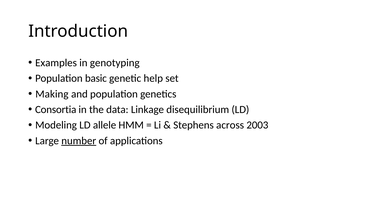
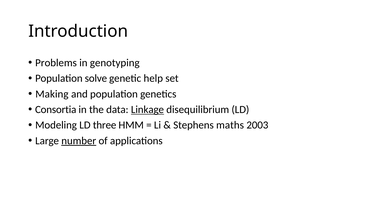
Examples: Examples -> Problems (56, 63)
basic: basic -> solve (96, 78)
Linkage underline: none -> present (147, 109)
allele: allele -> three (105, 125)
across: across -> maths (230, 125)
